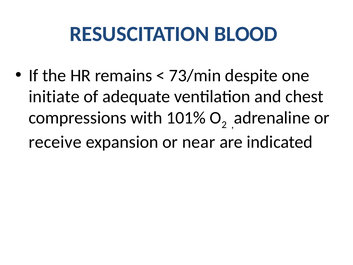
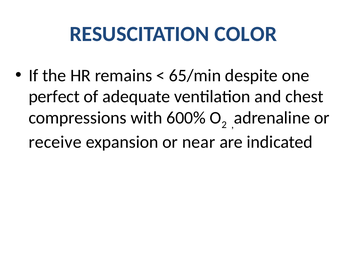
BLOOD: BLOOD -> COLOR (246, 34)
73/min: 73/min -> 65/min (195, 75)
initiate: initiate -> perfect (54, 97)
101%: 101% -> 600% (186, 118)
